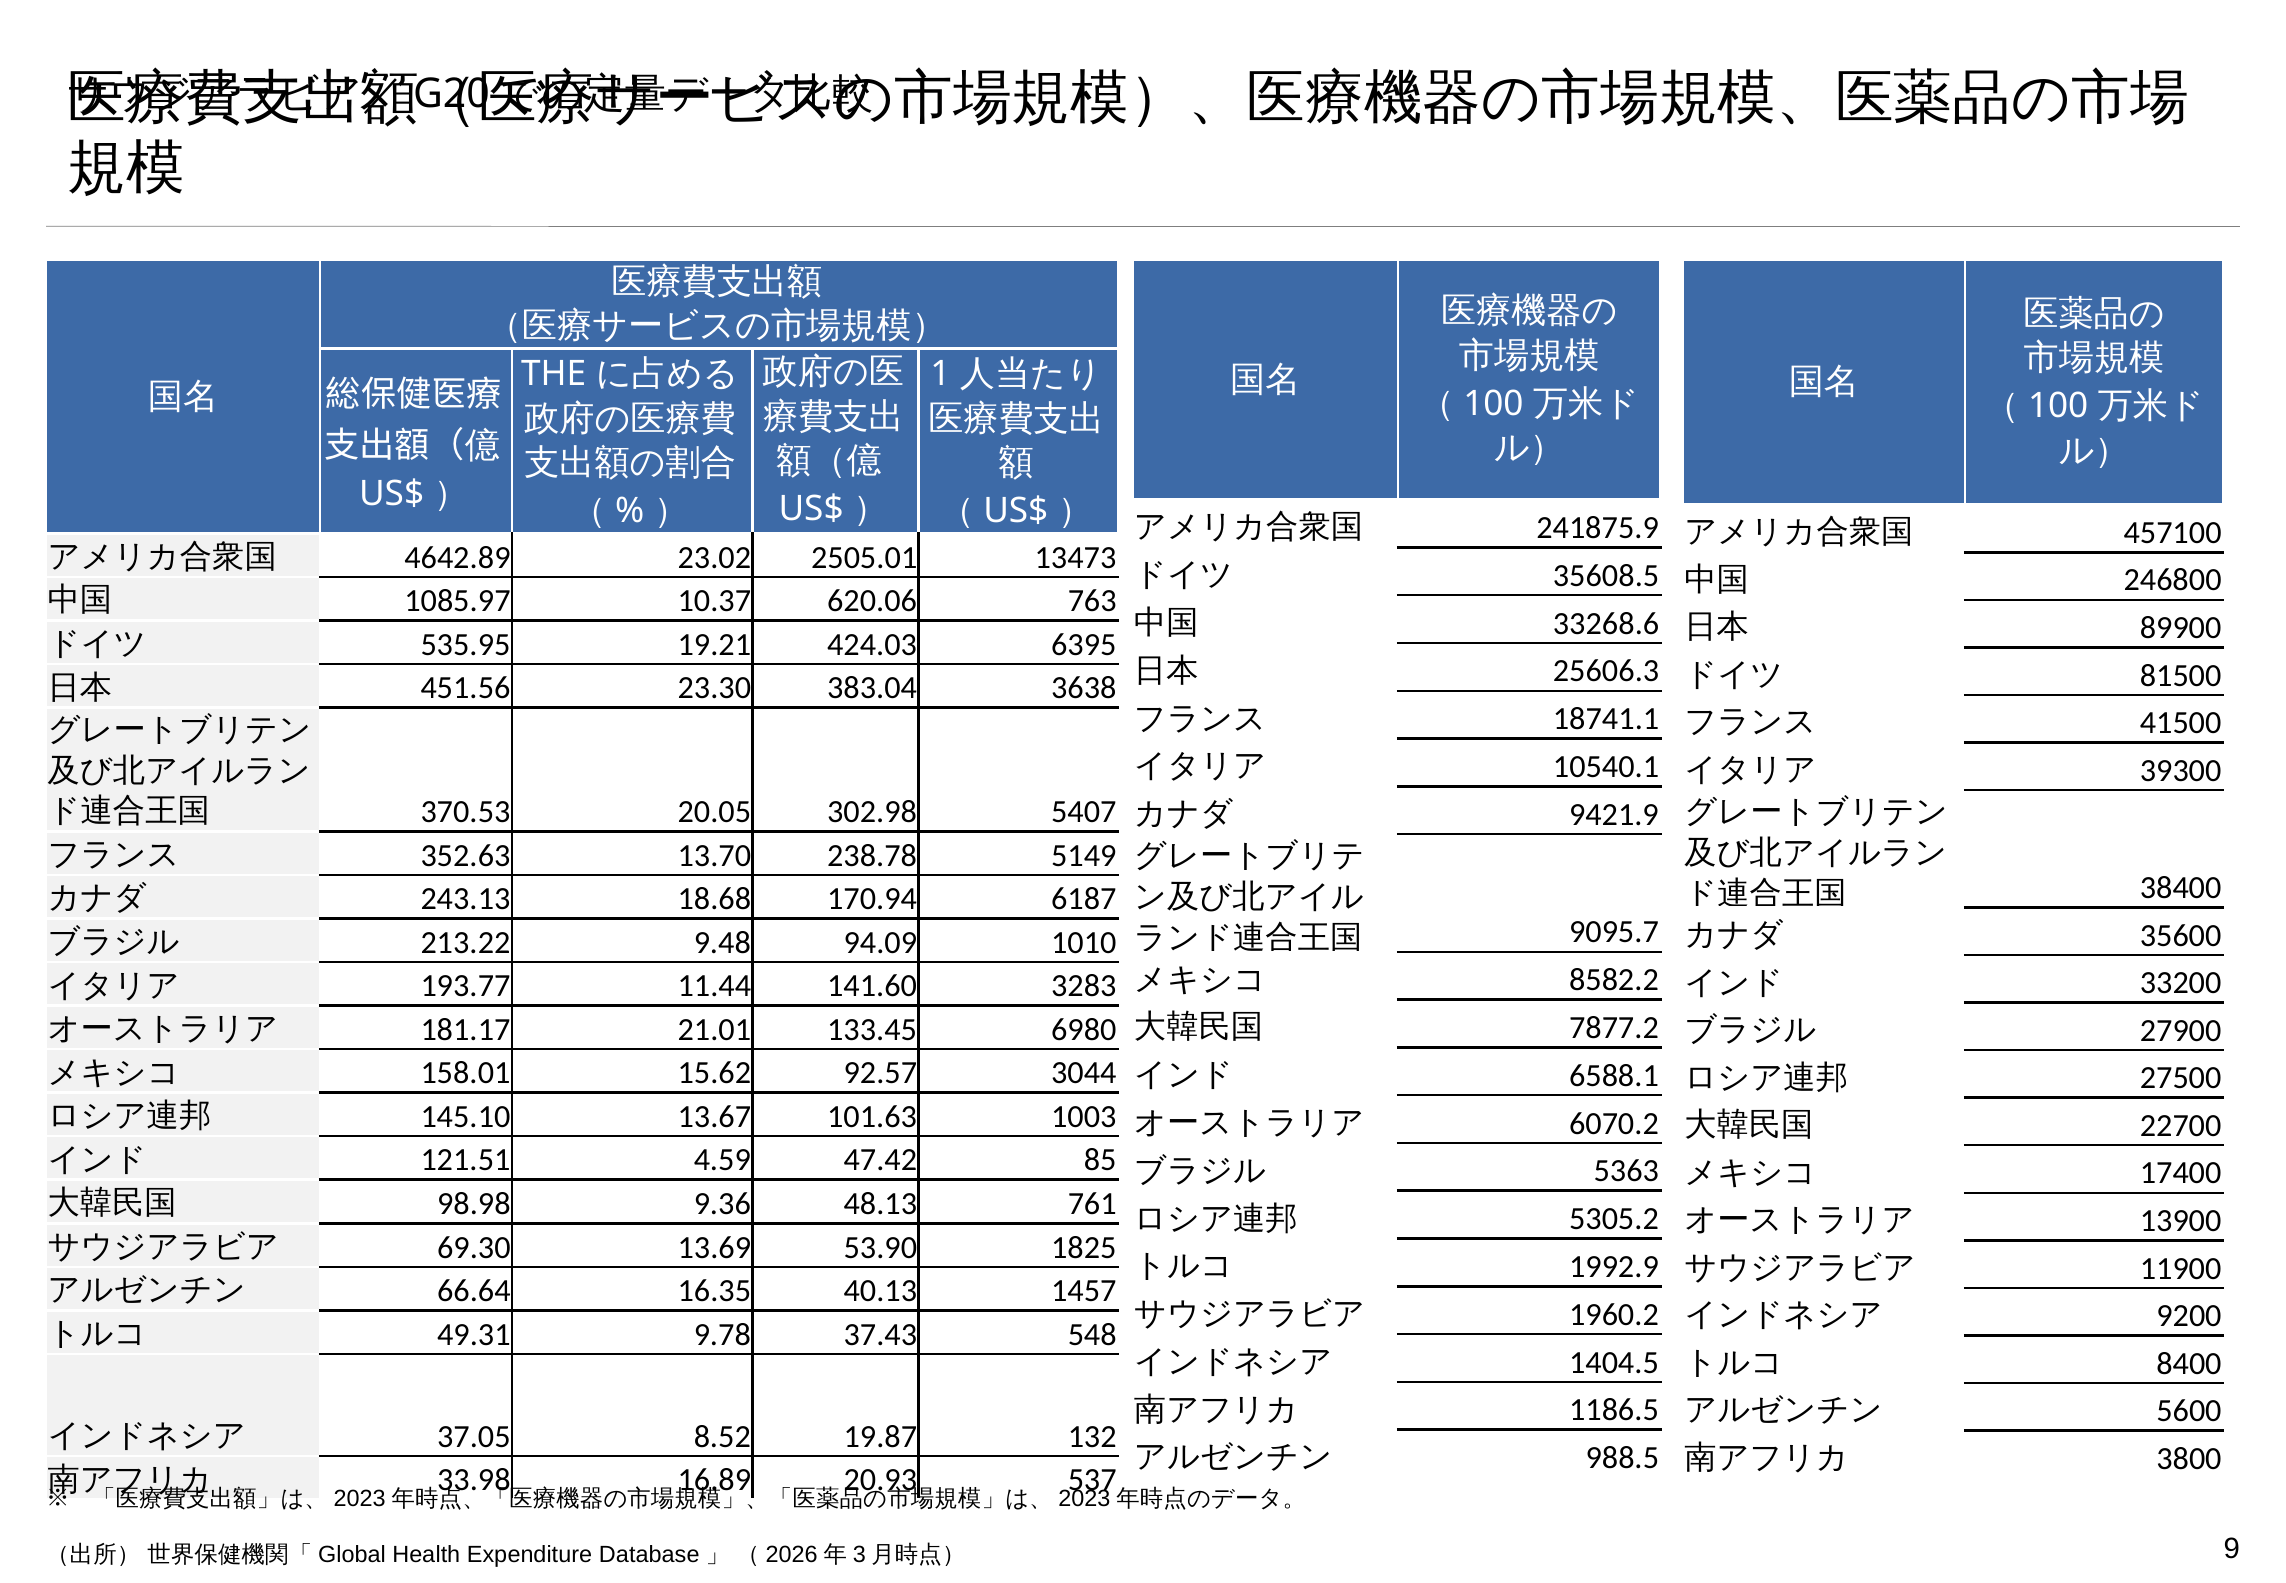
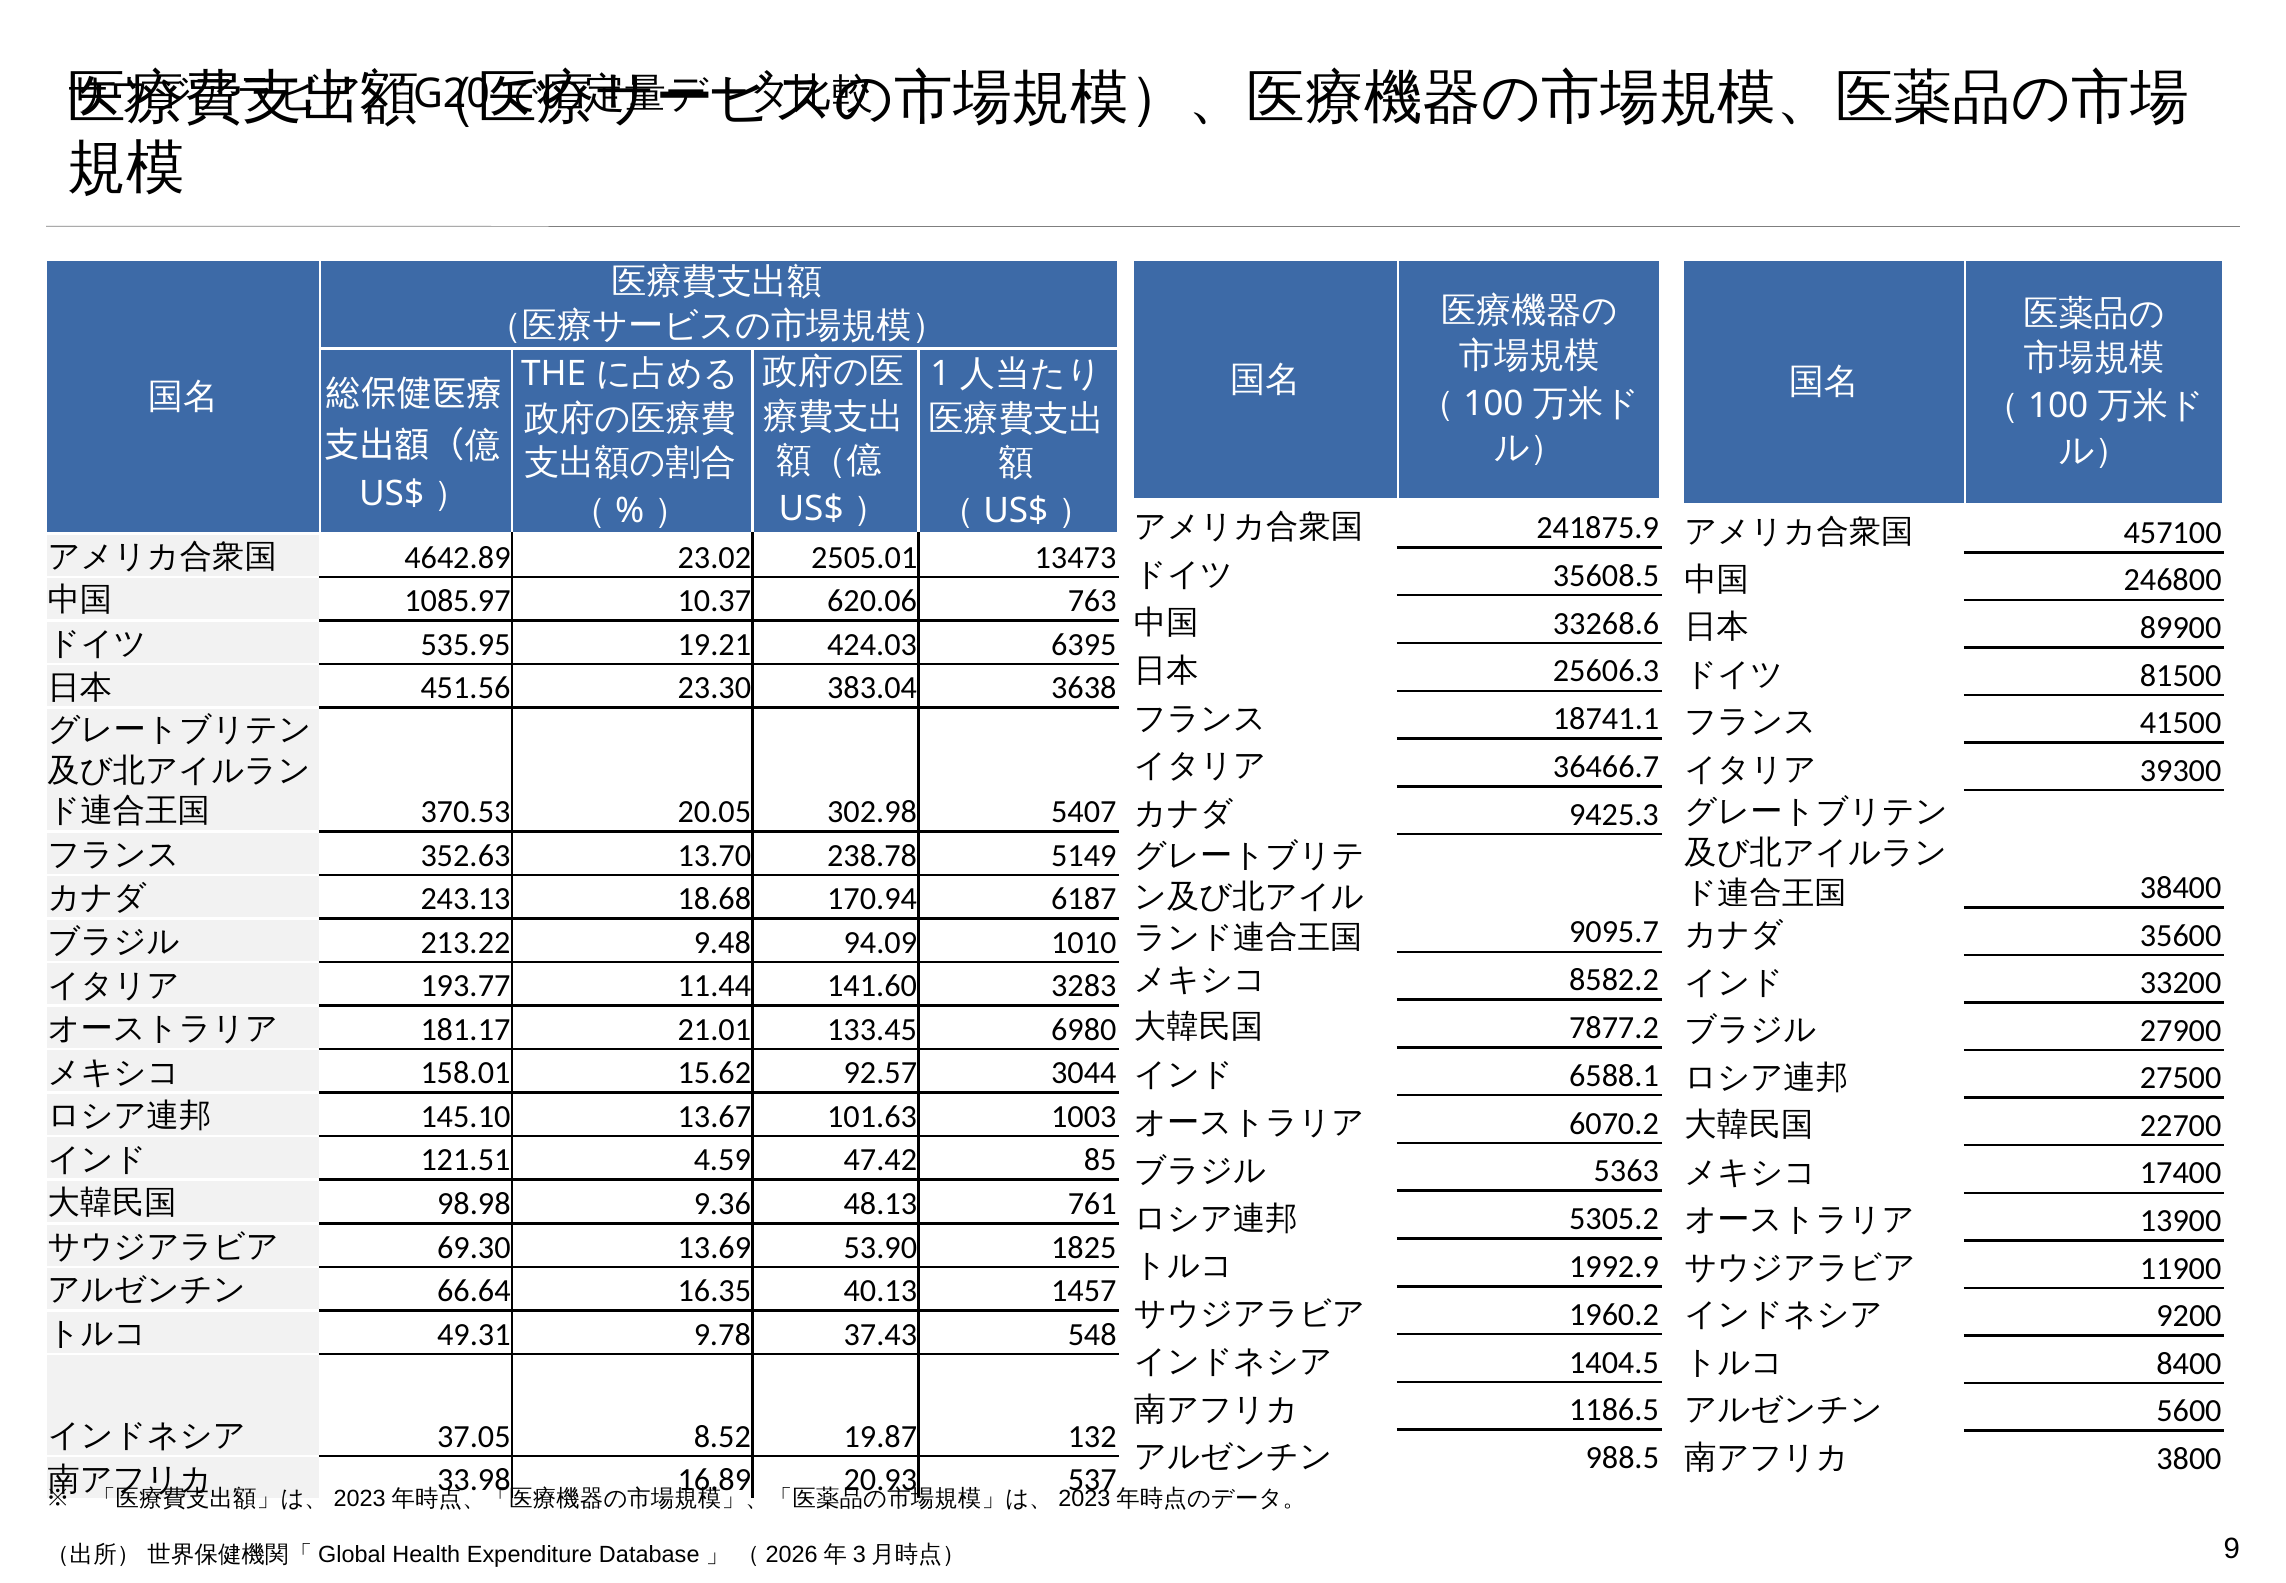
10540.1: 10540.1 -> 36466.7 (1606, 767)
9421.9: 9421.9 -> 9425.3 (1614, 814)
